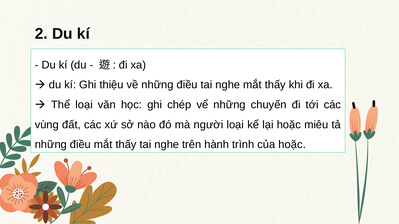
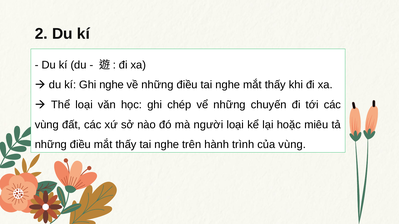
Ghi thiệu: thiệu -> nghe (112, 85)
của hoặc: hoặc -> vùng (292, 145)
